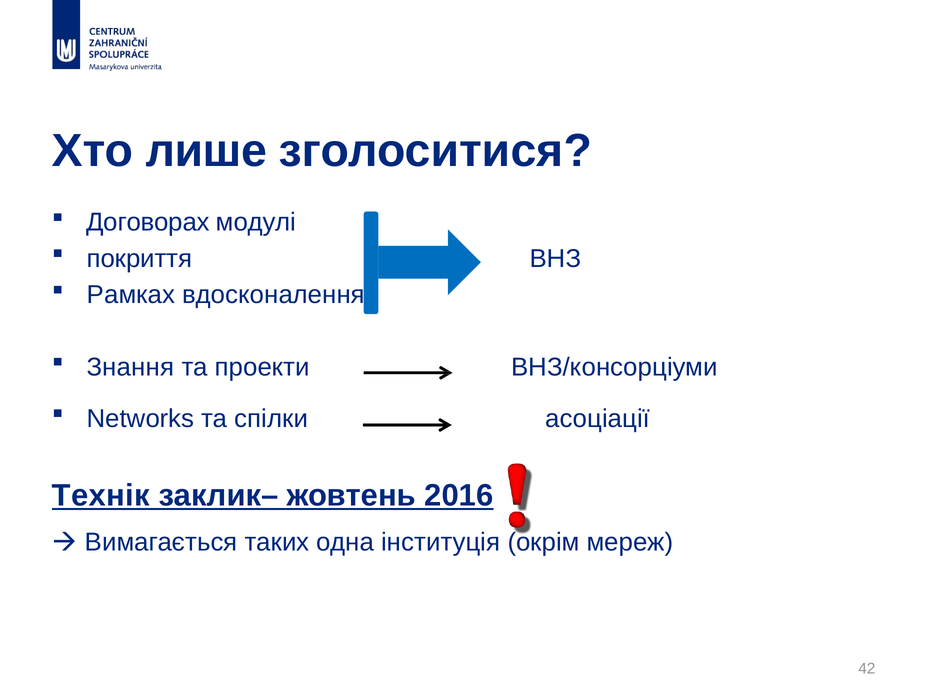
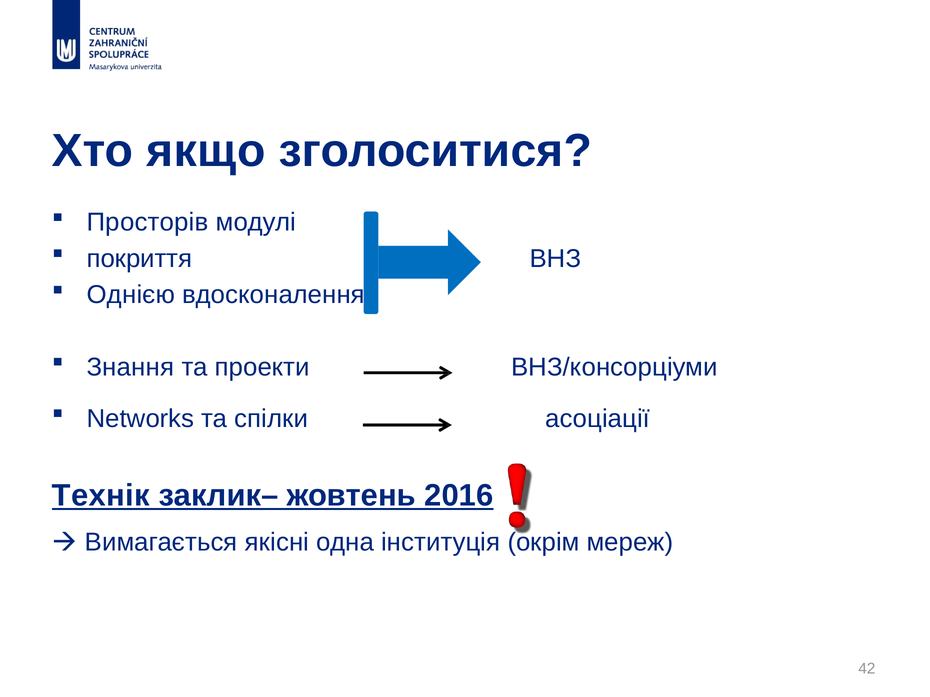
лише: лише -> якщо (206, 151)
Договорах: Договорах -> Просторів (148, 223)
Рамках: Рамках -> Однією (131, 295)
таких: таких -> якісні (277, 542)
